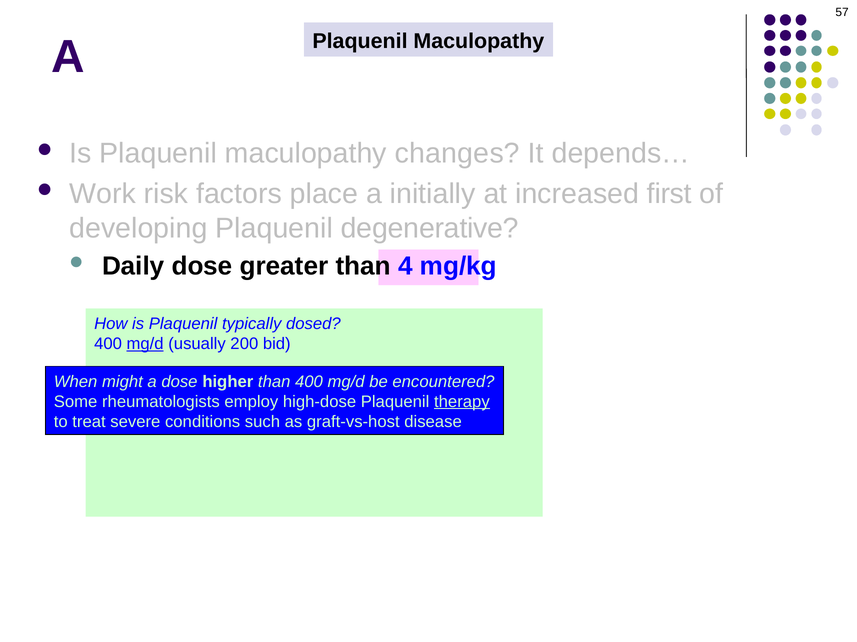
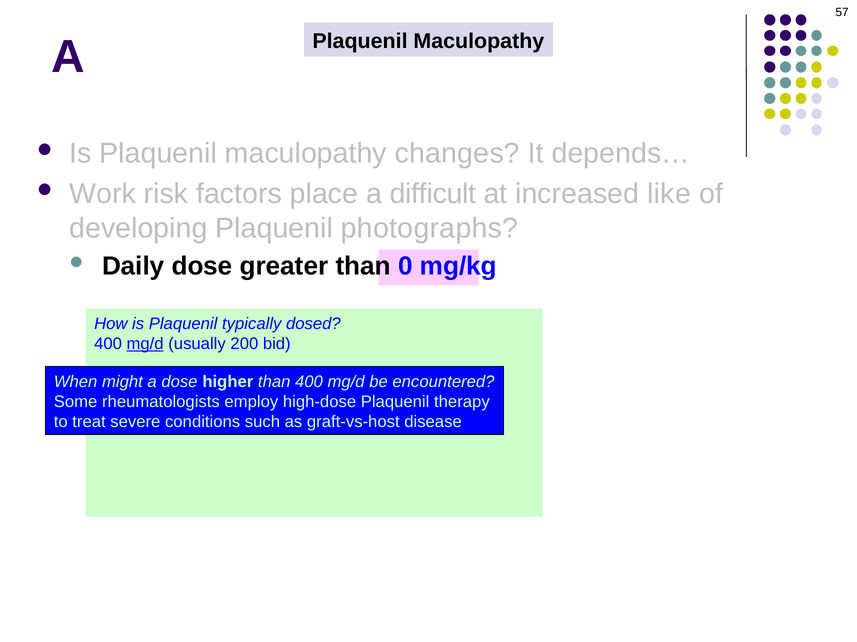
initially: initially -> difficult (433, 194)
first: first -> like (669, 194)
degenerative: degenerative -> photographs (430, 228)
4: 4 -> 0 (405, 266)
therapy underline: present -> none (462, 402)
